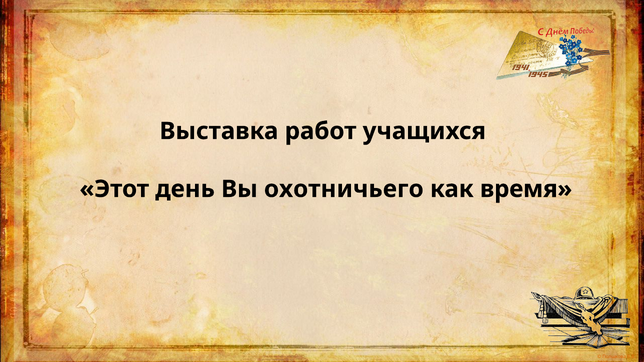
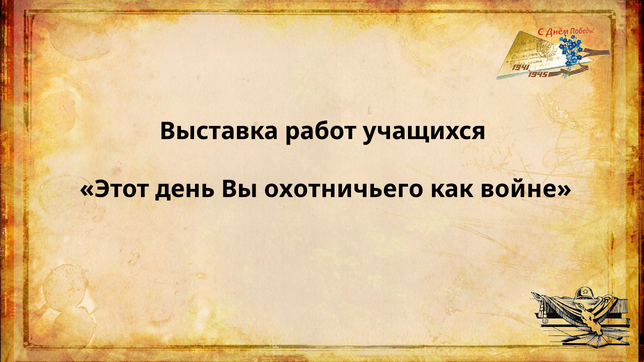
время: время -> войне (526, 189)
